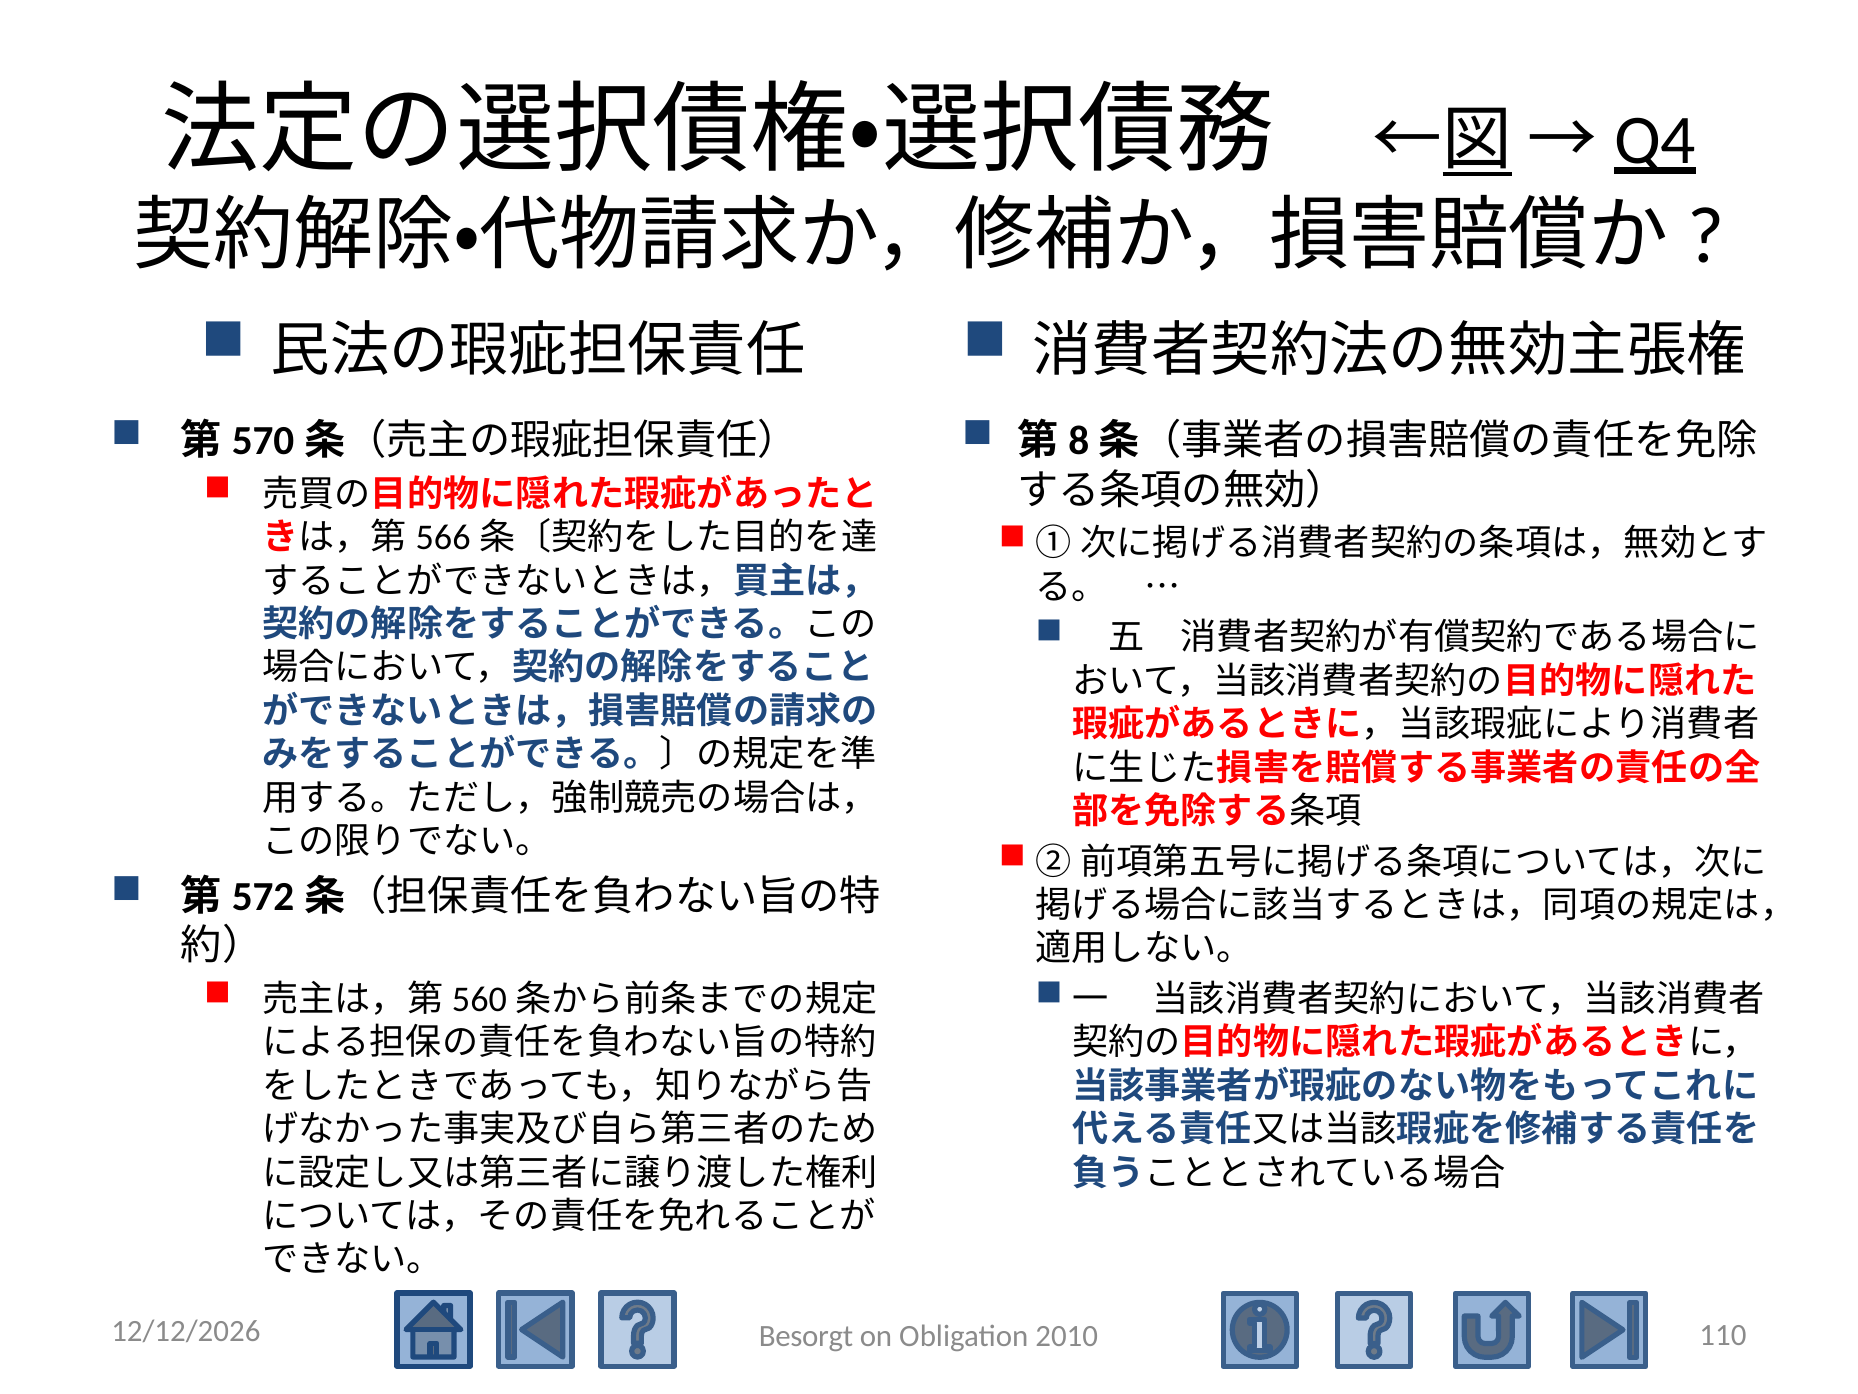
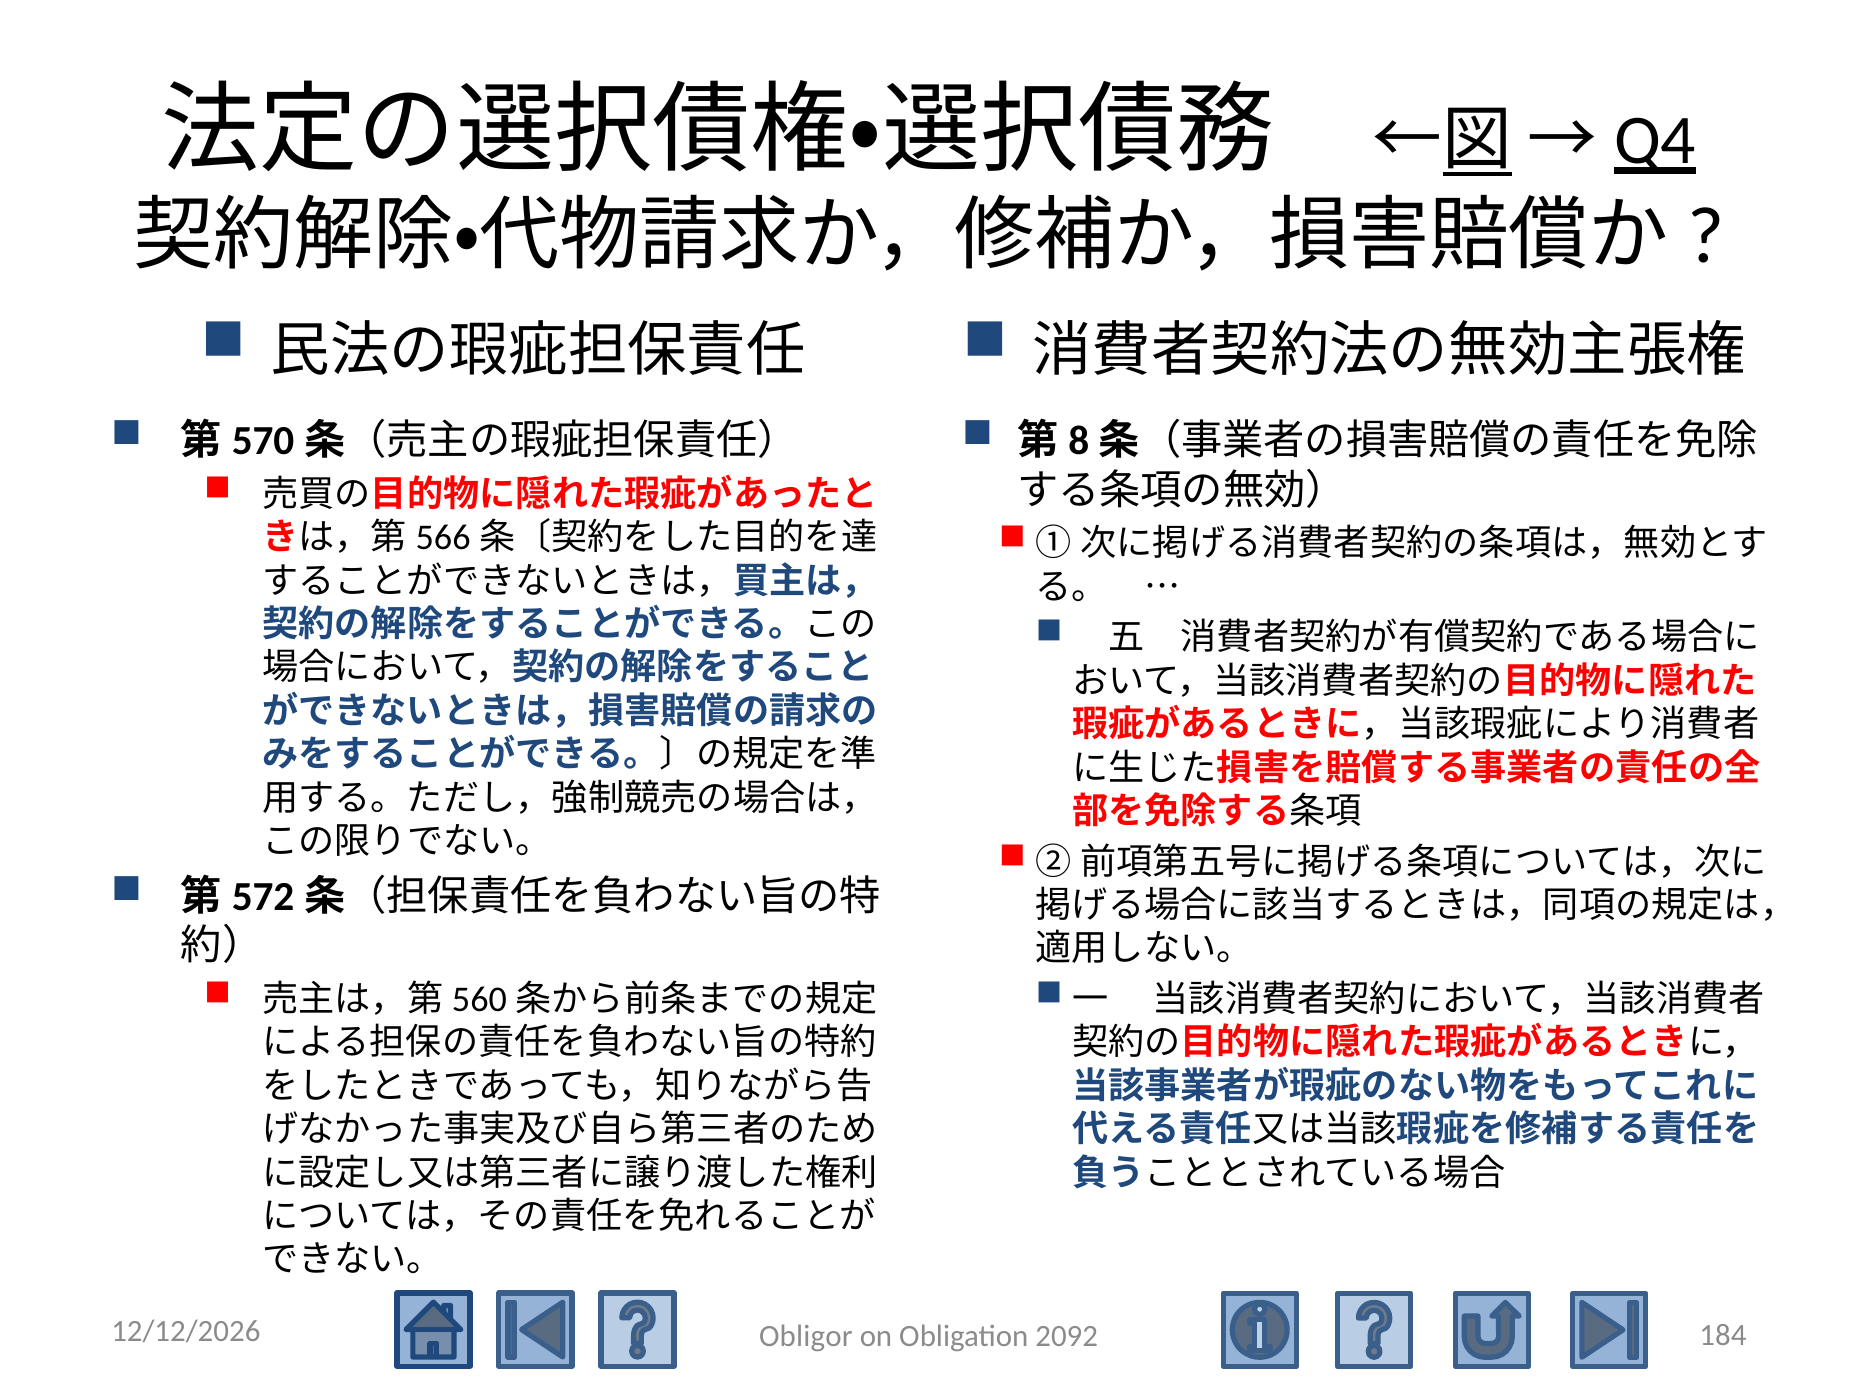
110: 110 -> 184 (1723, 1334)
Besorgt: Besorgt -> Obligor (806, 1336)
2010: 2010 -> 2092 (1067, 1336)
